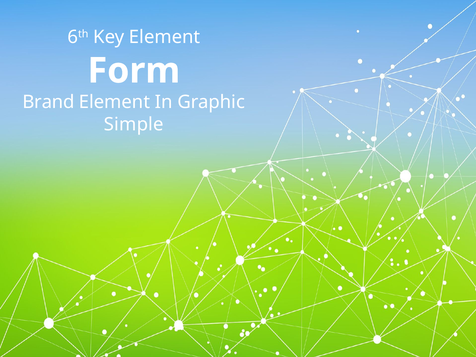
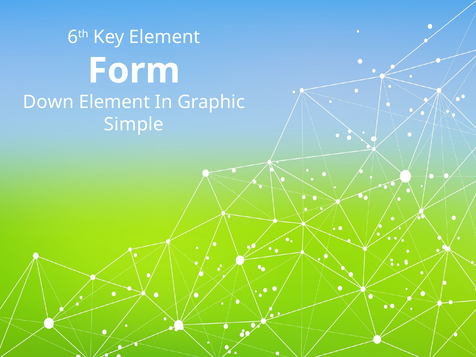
Brand: Brand -> Down (48, 102)
